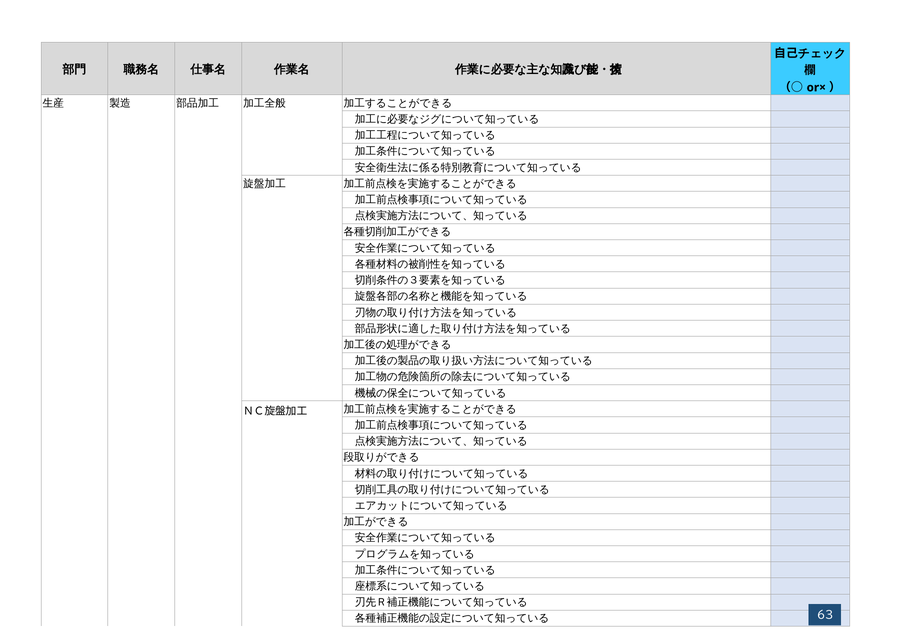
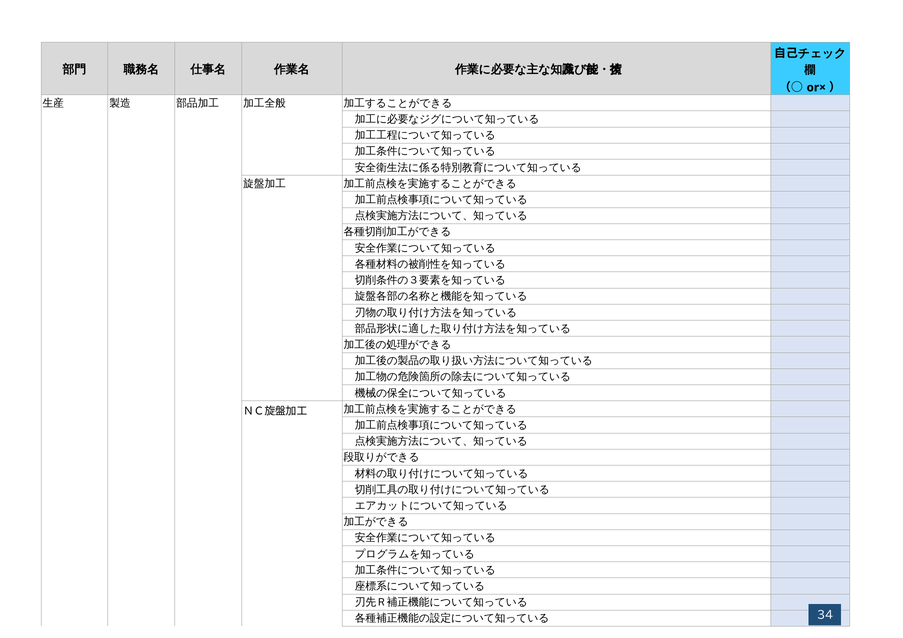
63: 63 -> 34 (825, 616)
